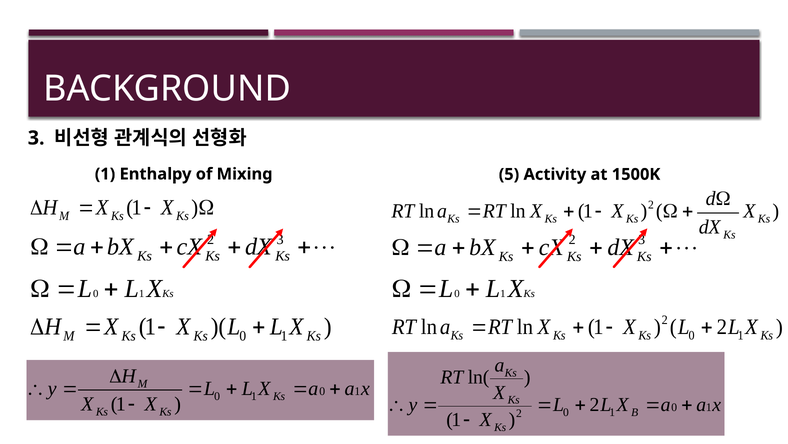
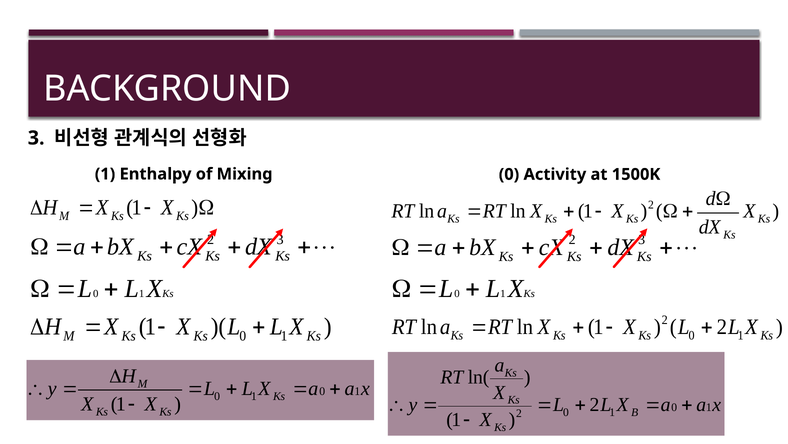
Mixing 5: 5 -> 0 (509, 174)
